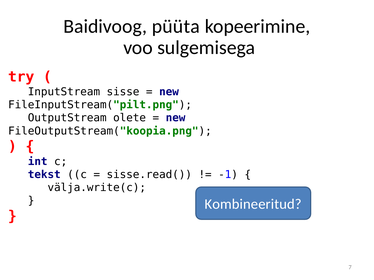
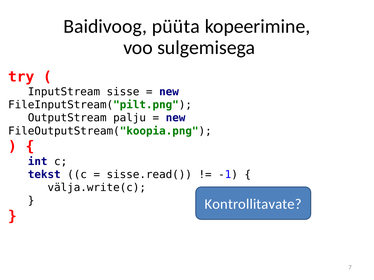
olete: olete -> palju (130, 118)
Kombineeritud: Kombineeritud -> Kontrollitavate (253, 205)
